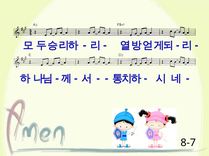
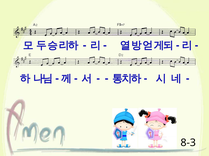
8-7: 8-7 -> 8-3 (188, 143)
